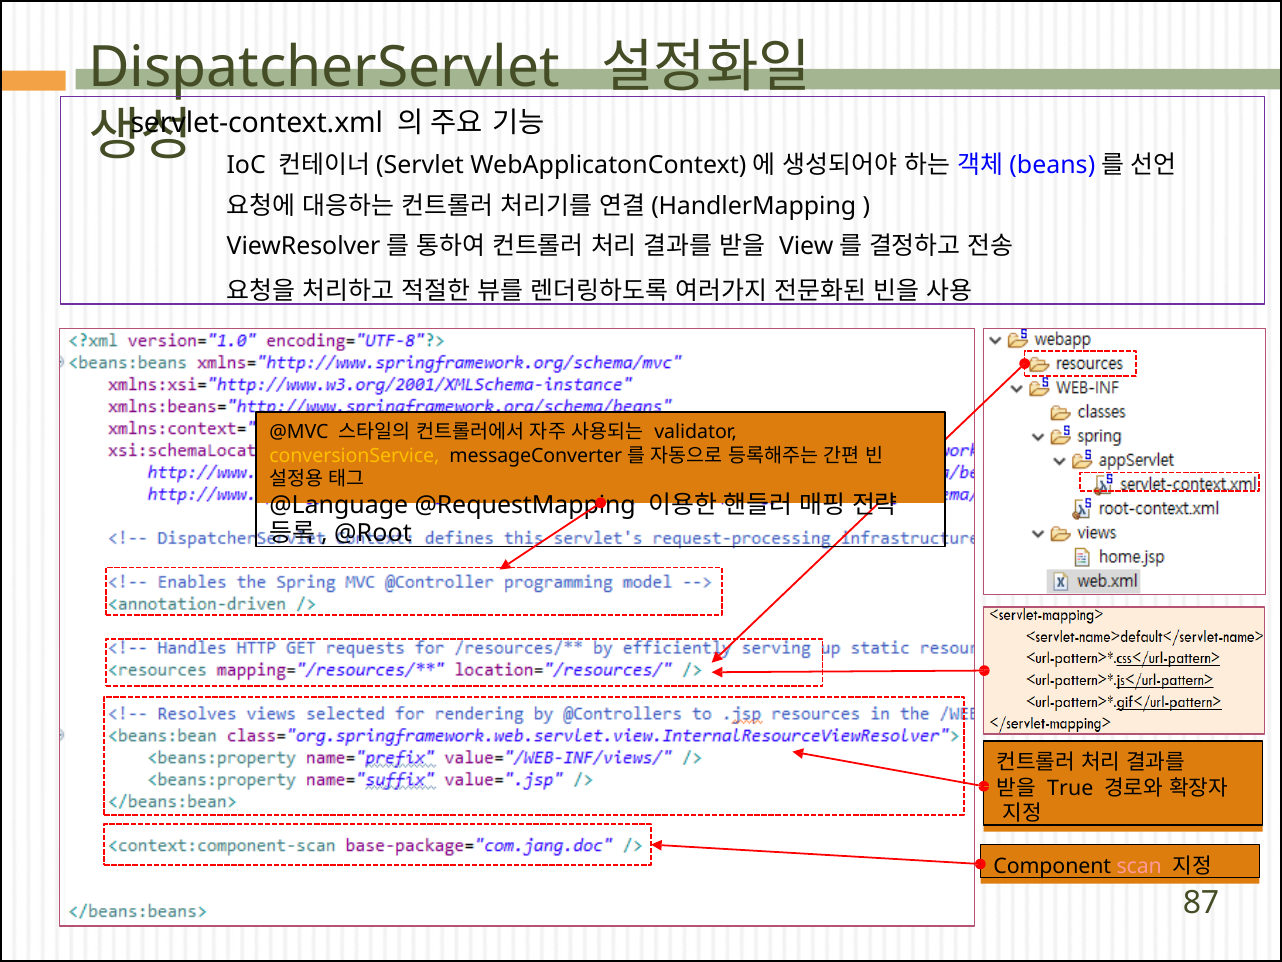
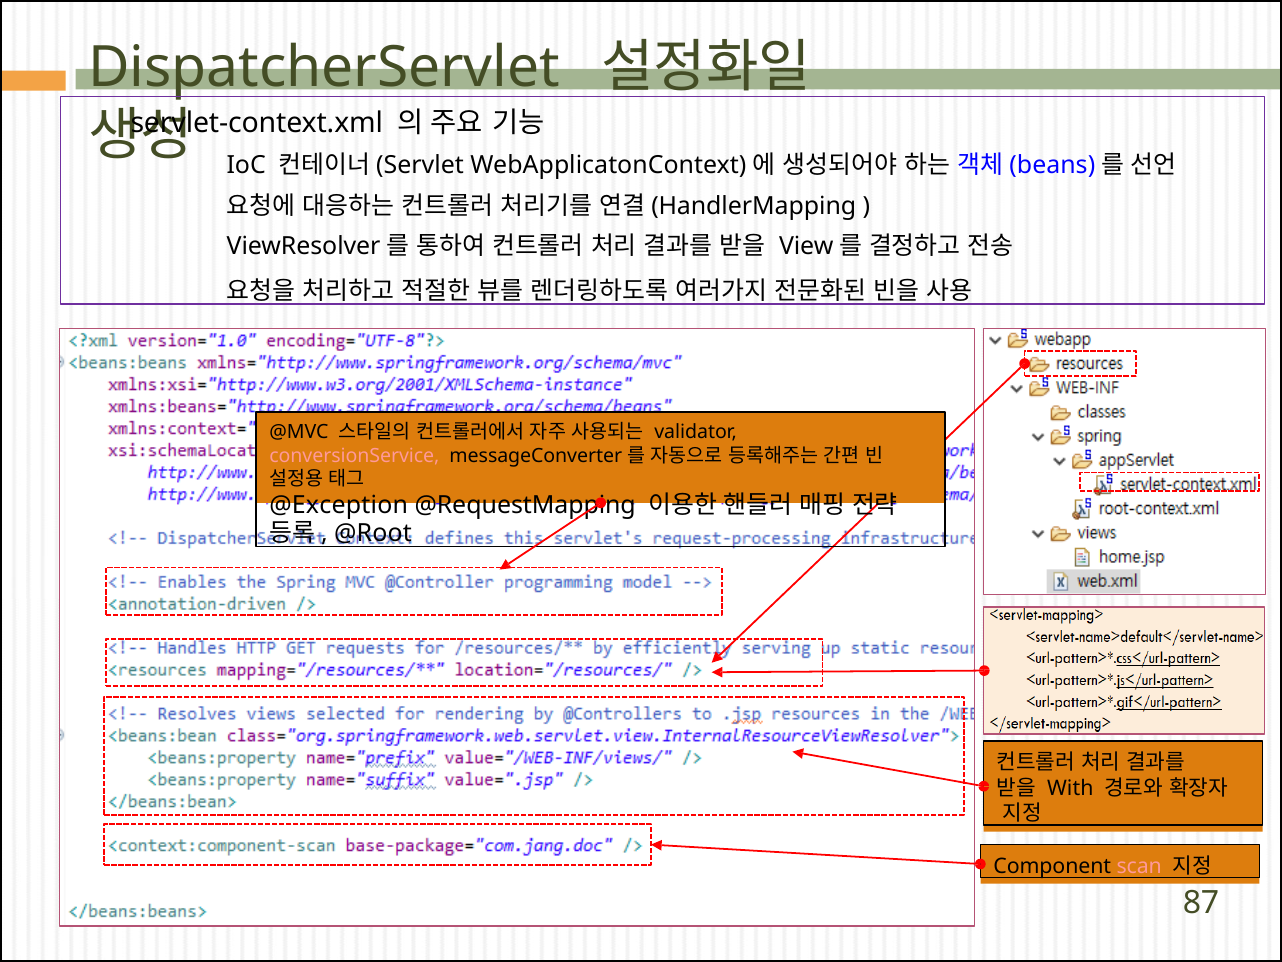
conversionService colour: yellow -> pink (354, 456)
@Language: @Language -> @Exception (339, 505)
True: True -> With (1070, 788)
